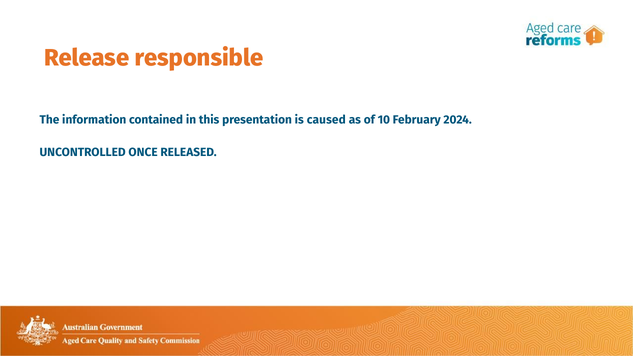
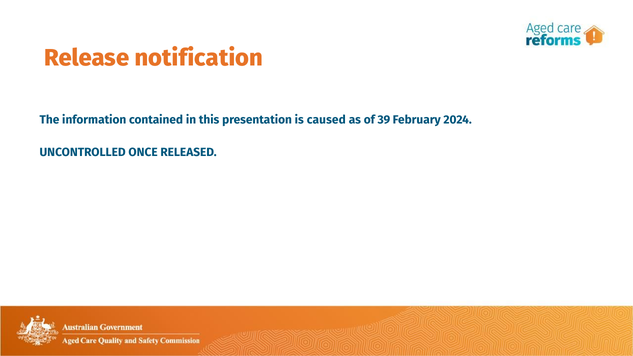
responsible: responsible -> notification (199, 58)
10: 10 -> 39 (384, 120)
